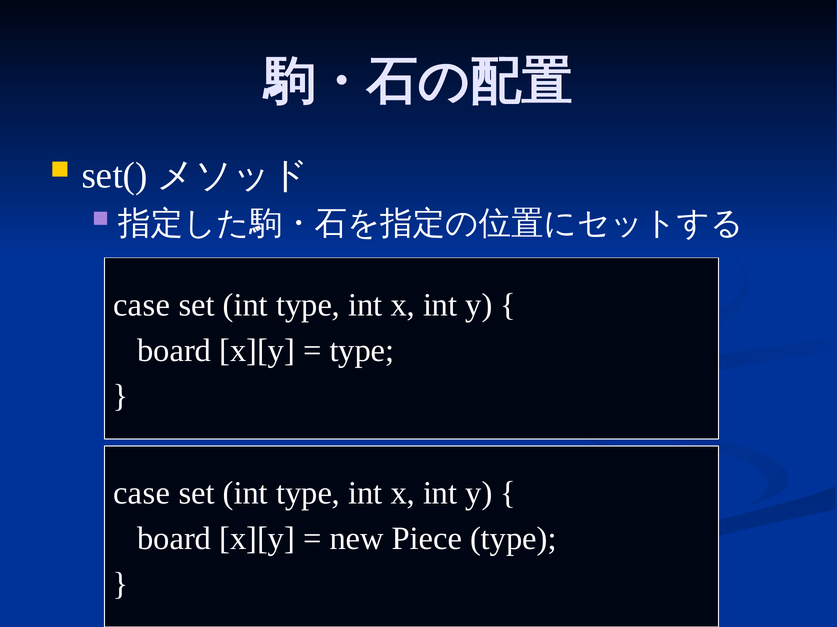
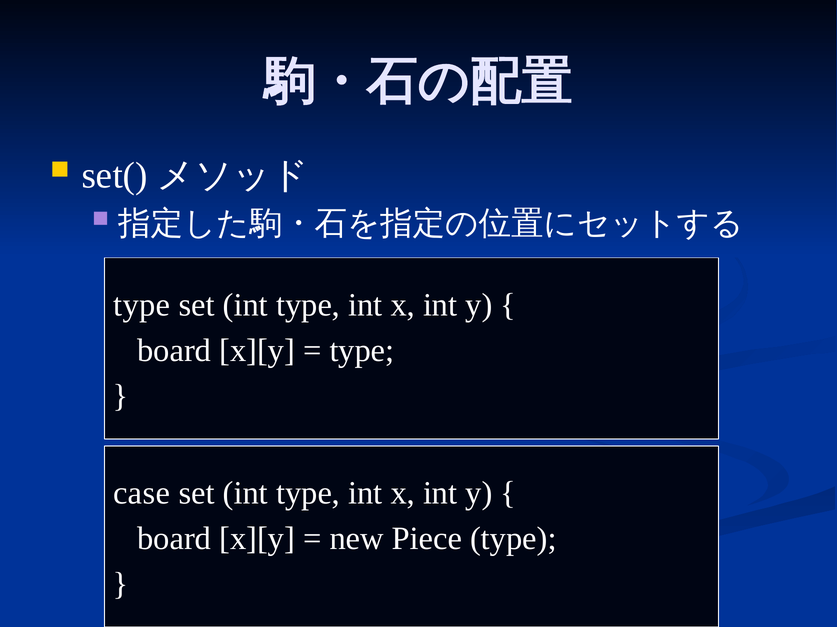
case: case -> type (142, 305)
